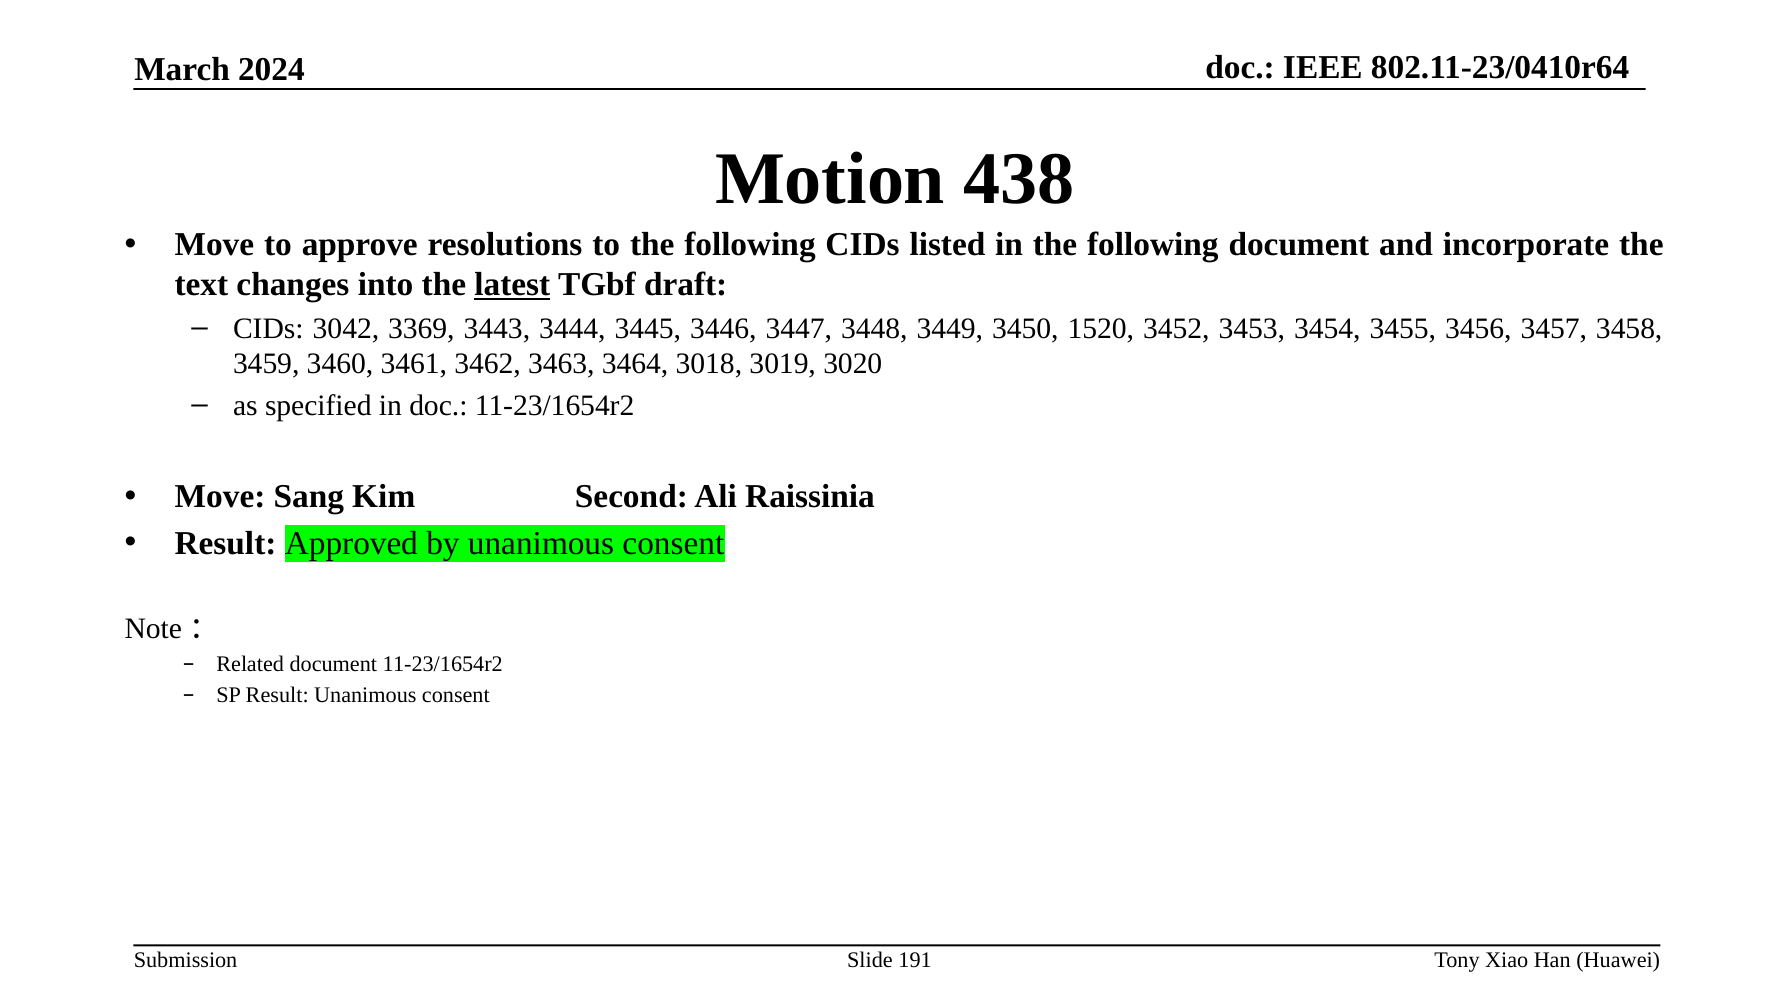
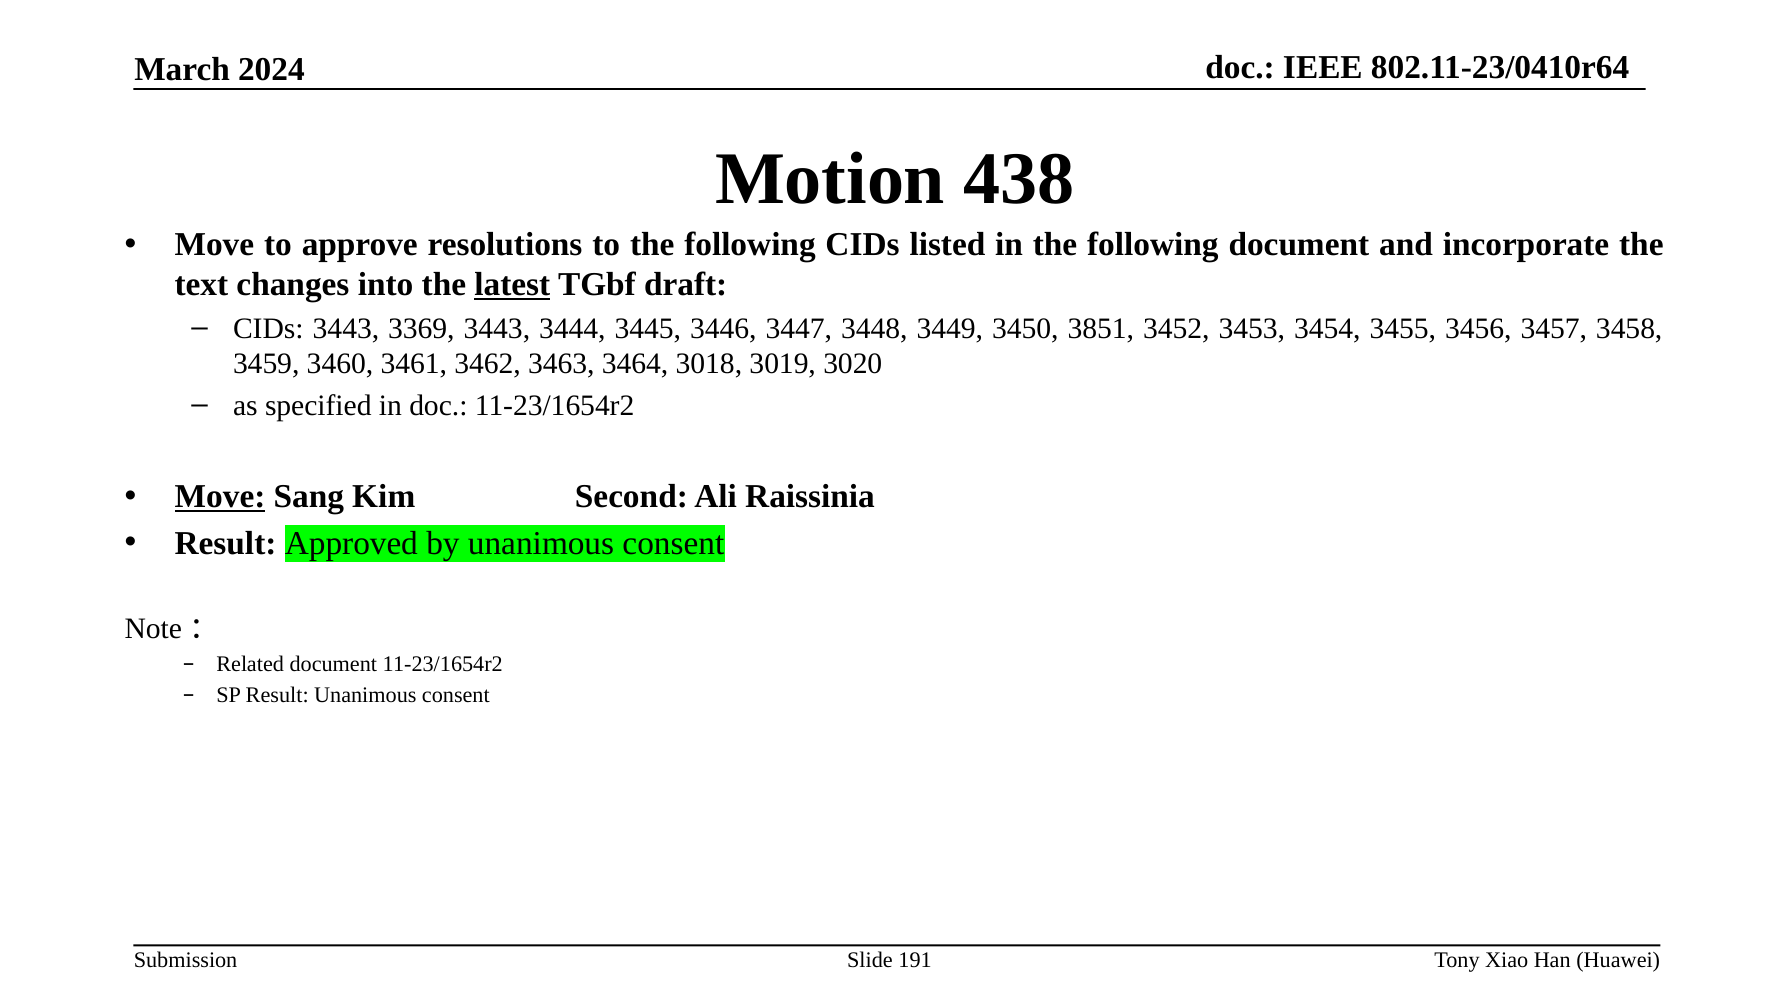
CIDs 3042: 3042 -> 3443 (346, 328)
1520: 1520 -> 3851 (1101, 328)
Move underline: none -> present (220, 497)
